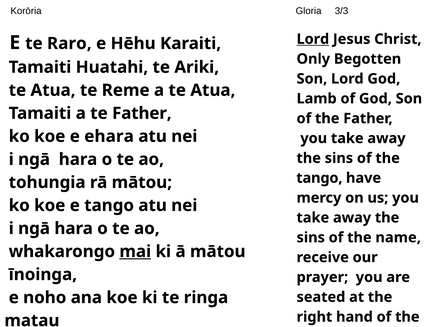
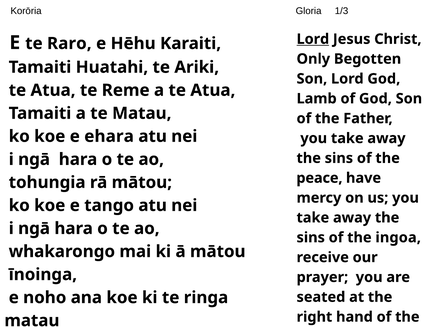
3/3: 3/3 -> 1/3 (342, 11)
te Father: Father -> Matau (142, 113)
tango: tango -> peace (319, 178)
name: name -> ingoa (398, 238)
mai underline: present -> none (135, 251)
